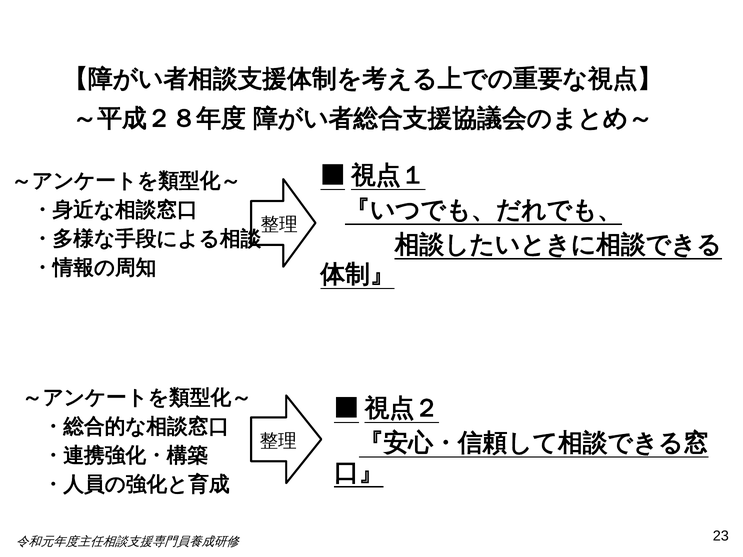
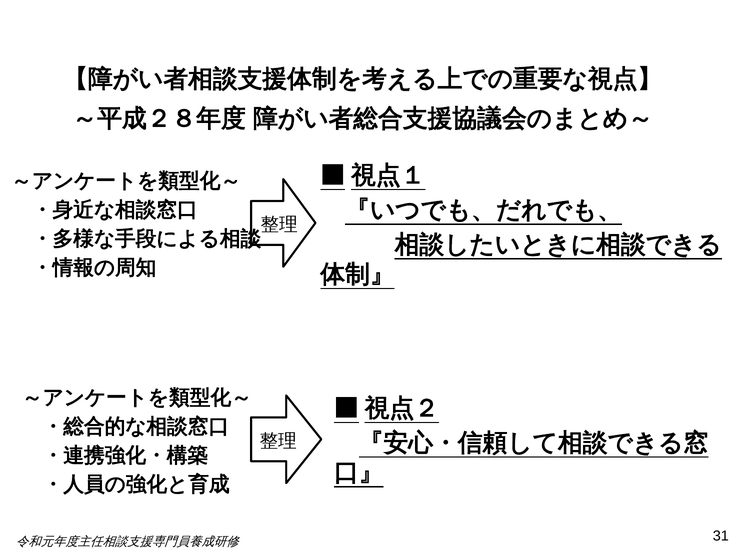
23: 23 -> 31 (721, 536)
